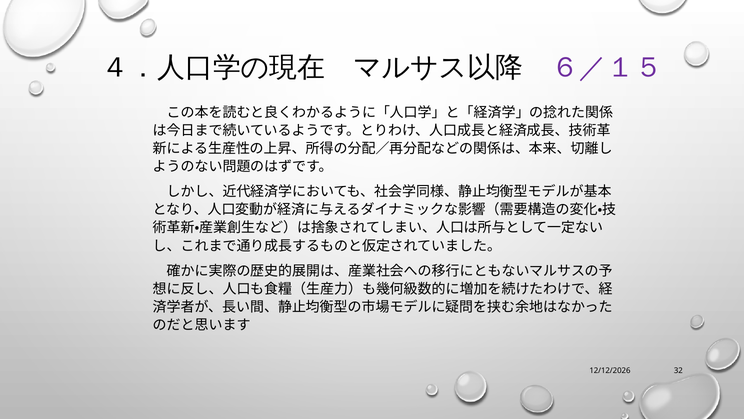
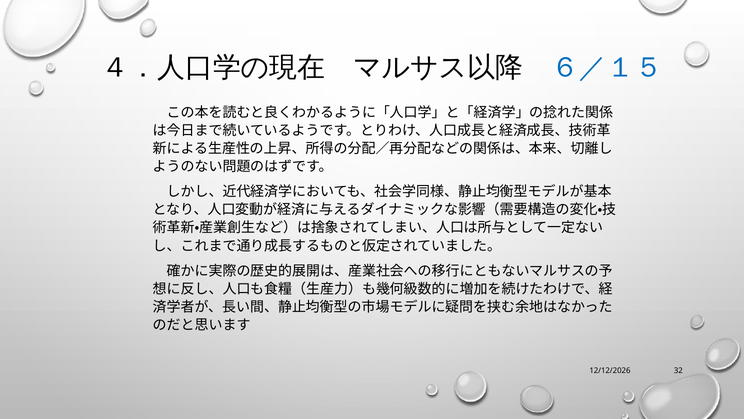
６／１５ colour: purple -> blue (607, 68)
